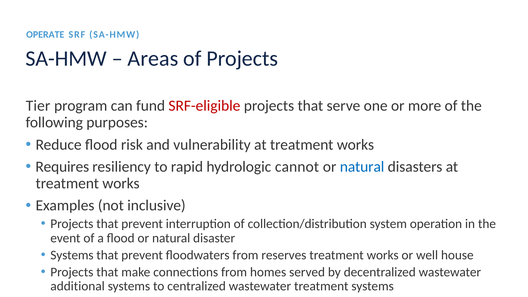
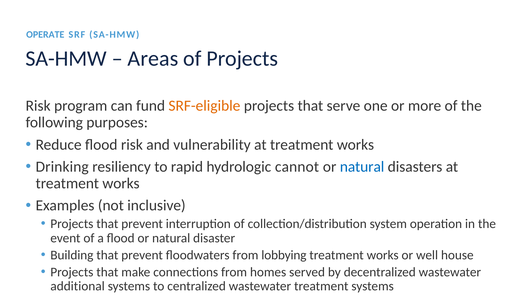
Tier: Tier -> Risk (38, 106)
SRF-eligible colour: red -> orange (204, 106)
Requires: Requires -> Drinking (62, 167)
Systems: Systems -> Building (72, 255)
reserves: reserves -> lobbying (284, 255)
